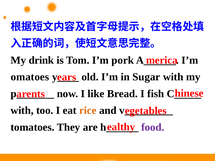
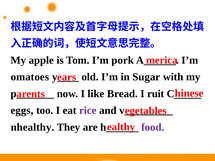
drink: drink -> apple (41, 60)
fish: fish -> ruit (156, 94)
with: with -> eggs (22, 111)
rice colour: orange -> purple (88, 111)
tomatoes: tomatoes -> nhealthy (32, 127)
